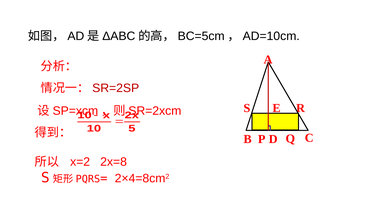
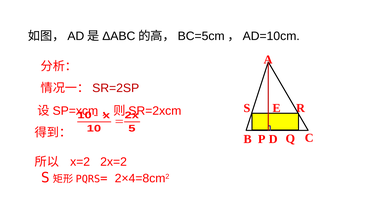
2x=8: 2x=8 -> 2x=2 (114, 162)
